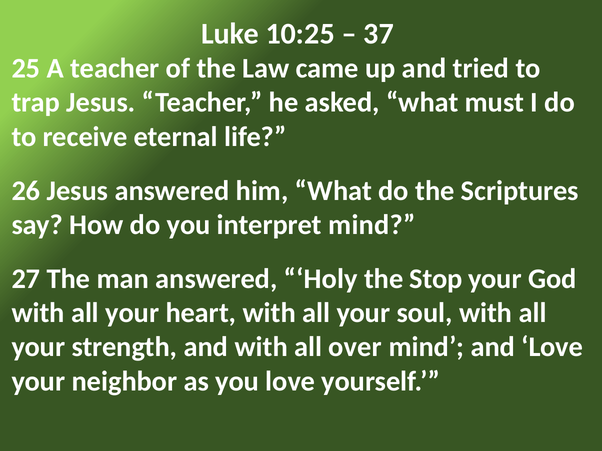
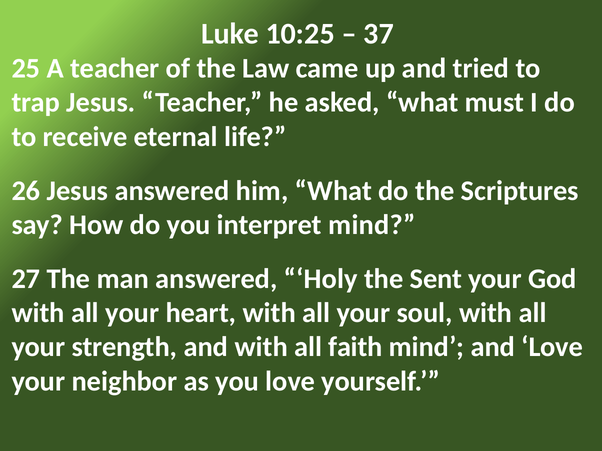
Stop: Stop -> Sent (436, 279)
over: over -> faith (355, 348)
